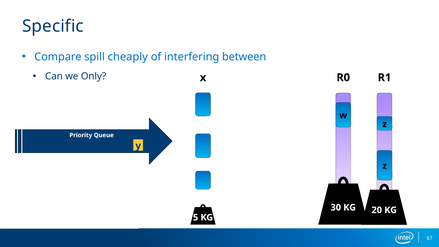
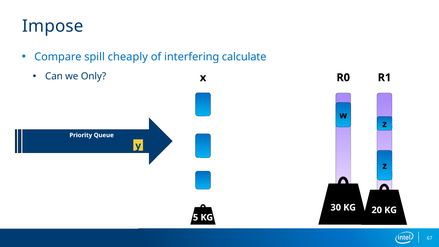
Specific: Specific -> Impose (53, 26)
between: between -> calculate (244, 57)
